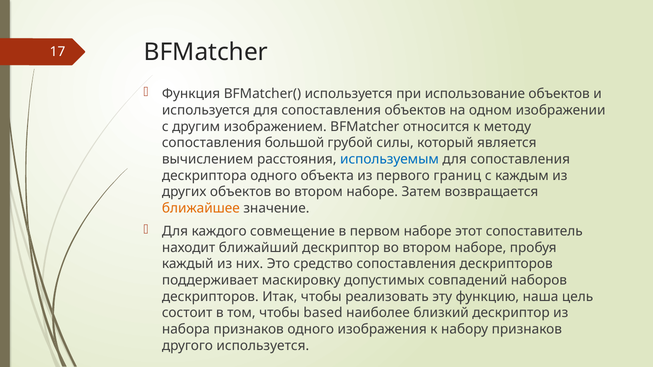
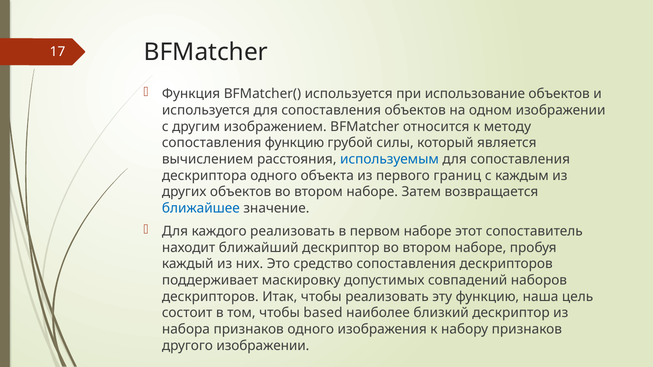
сопоставления большой: большой -> функцию (295, 143)
ближайшее colour: orange -> blue (201, 208)
каждого совмещение: совмещение -> реализовать (293, 232)
другого используется: используется -> изображении (263, 346)
